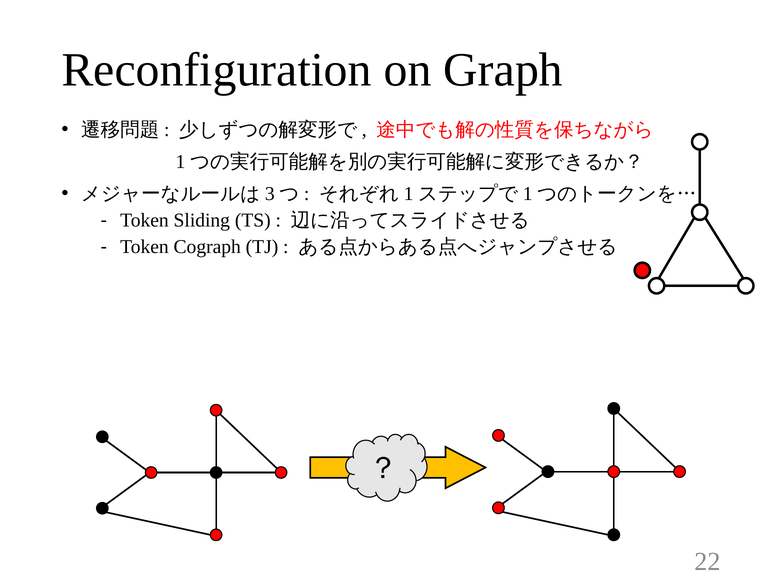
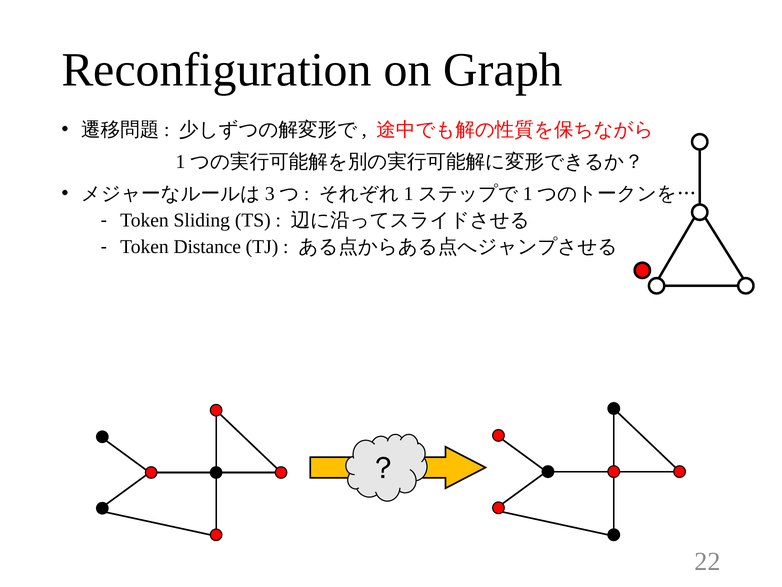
Cograph: Cograph -> Distance (207, 247)
